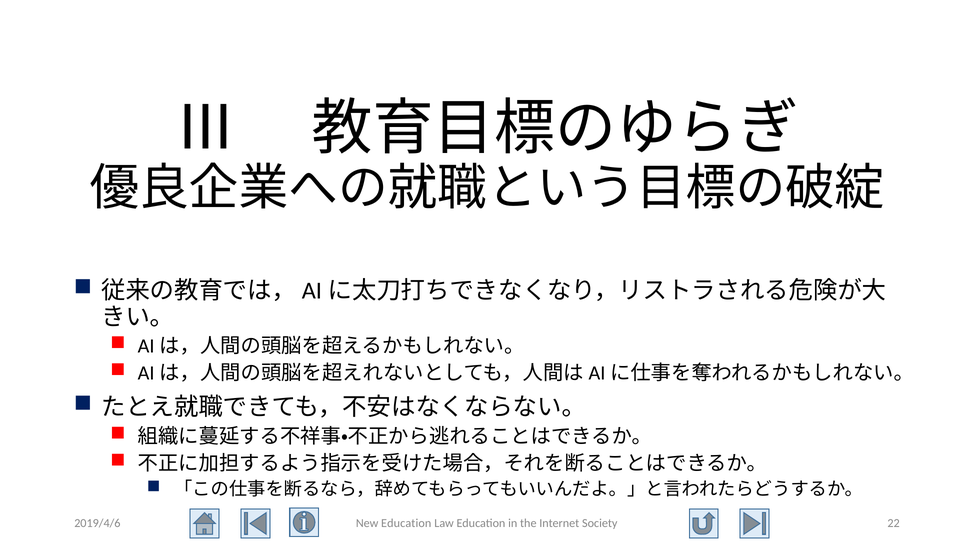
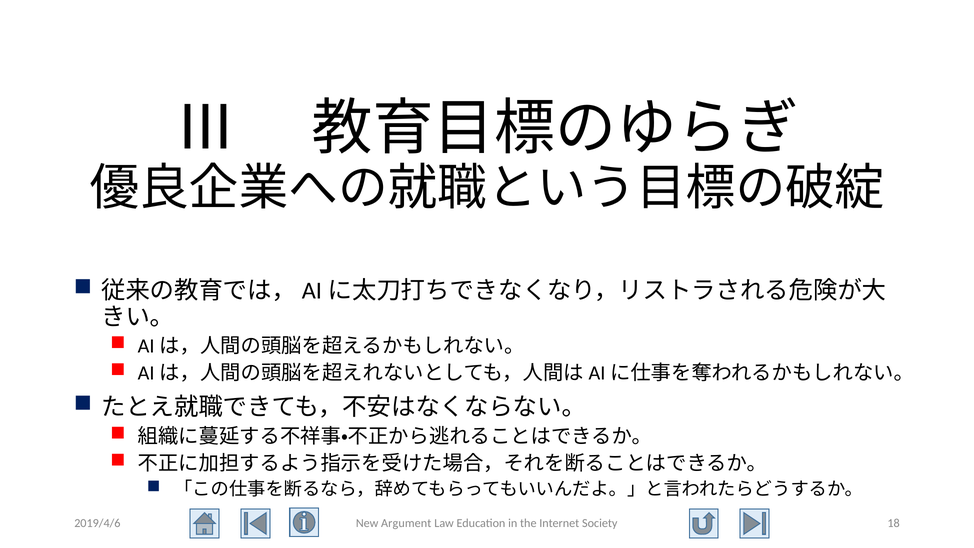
New Education: Education -> Argument (406, 523)
22: 22 -> 18 (894, 523)
